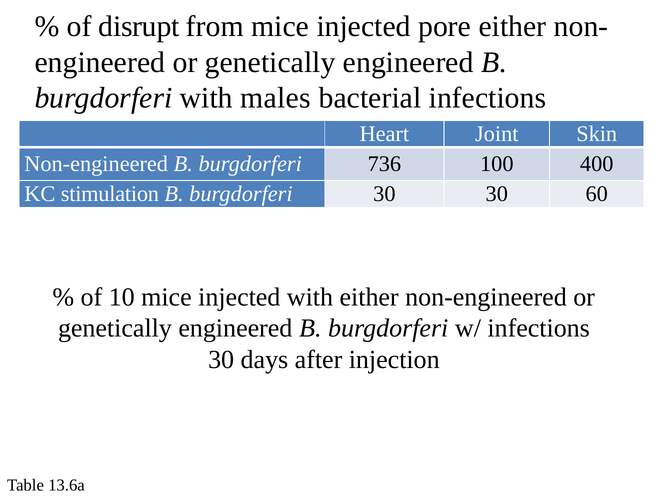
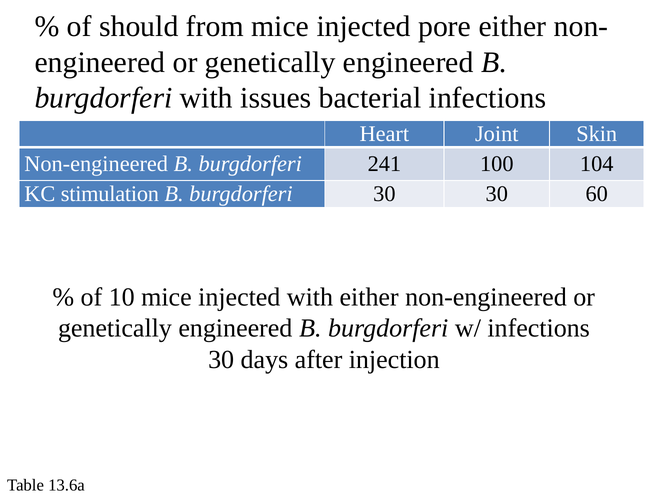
disrupt: disrupt -> should (139, 27)
males: males -> issues (276, 98)
736: 736 -> 241 (384, 164)
400: 400 -> 104 (597, 164)
